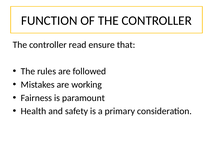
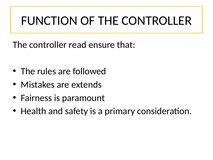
working: working -> extends (87, 84)
